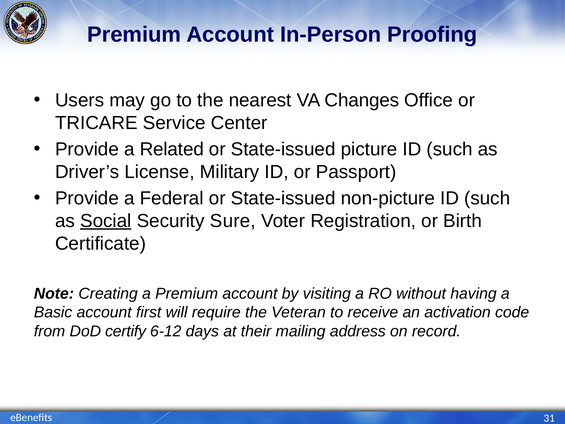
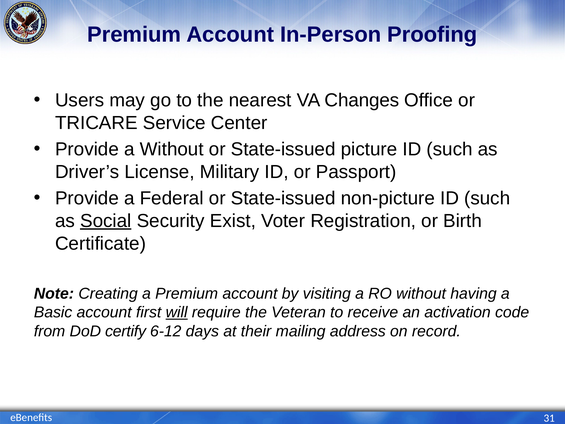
a Related: Related -> Without (172, 149)
Sure: Sure -> Exist (233, 221)
will underline: none -> present (177, 312)
